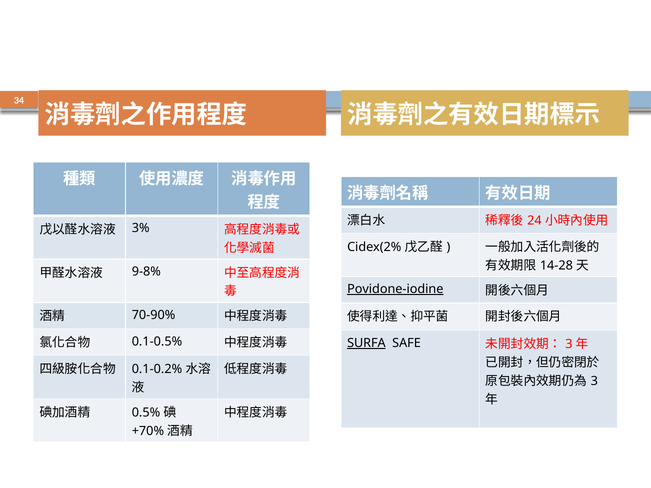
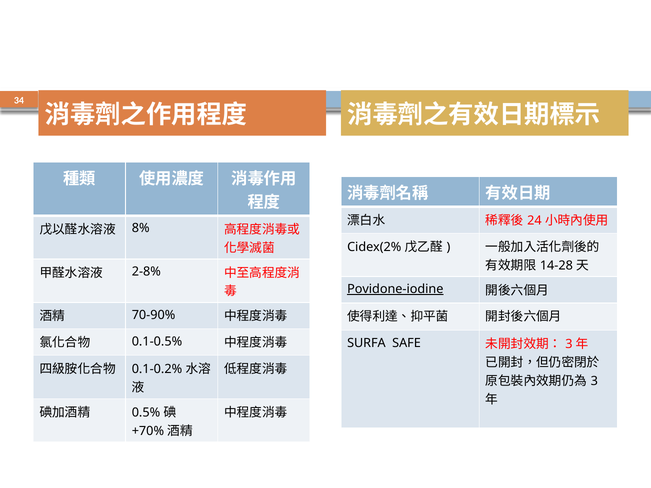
3%: 3% -> 8% (141, 228)
9-8%: 9-8% -> 2-8% (146, 272)
SURFA underline: present -> none (366, 343)
